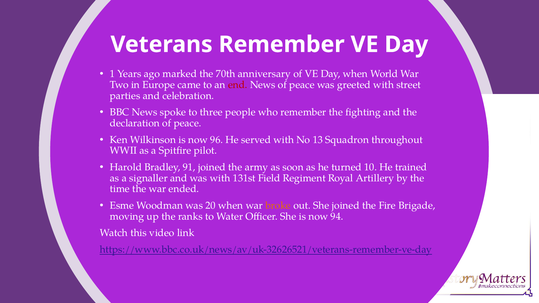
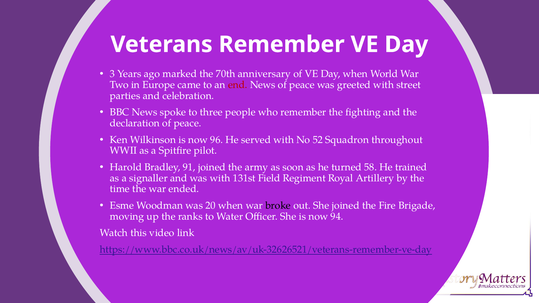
1: 1 -> 3 (112, 74)
13: 13 -> 52 (318, 140)
10: 10 -> 58 (371, 167)
broke colour: orange -> black (278, 206)
